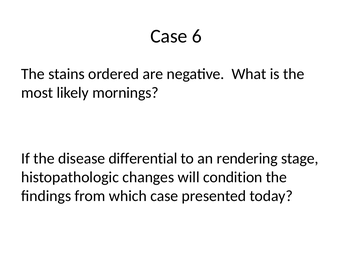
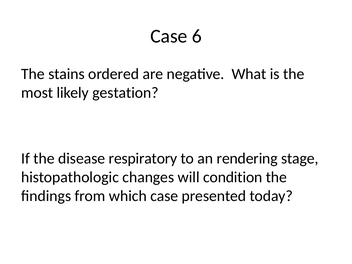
mornings: mornings -> gestation (125, 93)
differential: differential -> respiratory (143, 158)
